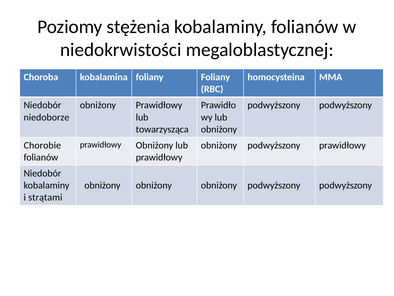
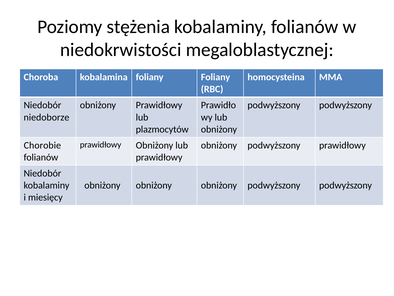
towarzysząca: towarzysząca -> plazmocytów (162, 129)
strątami: strątami -> miesięcy (45, 197)
